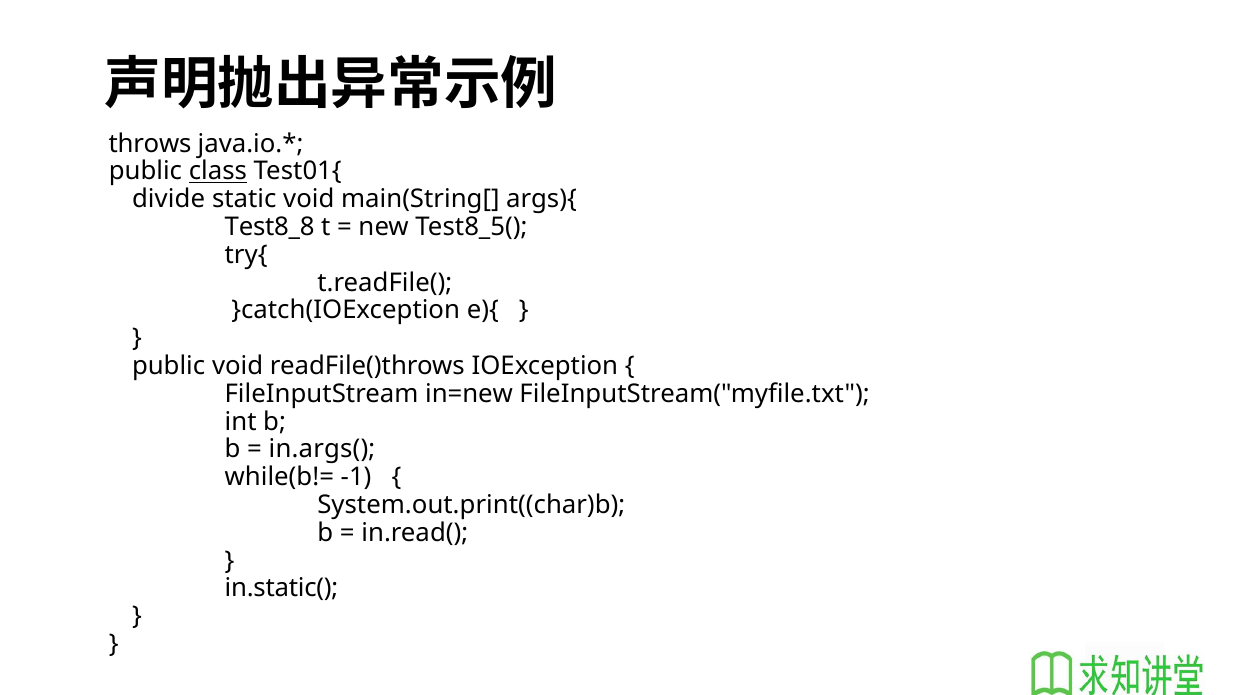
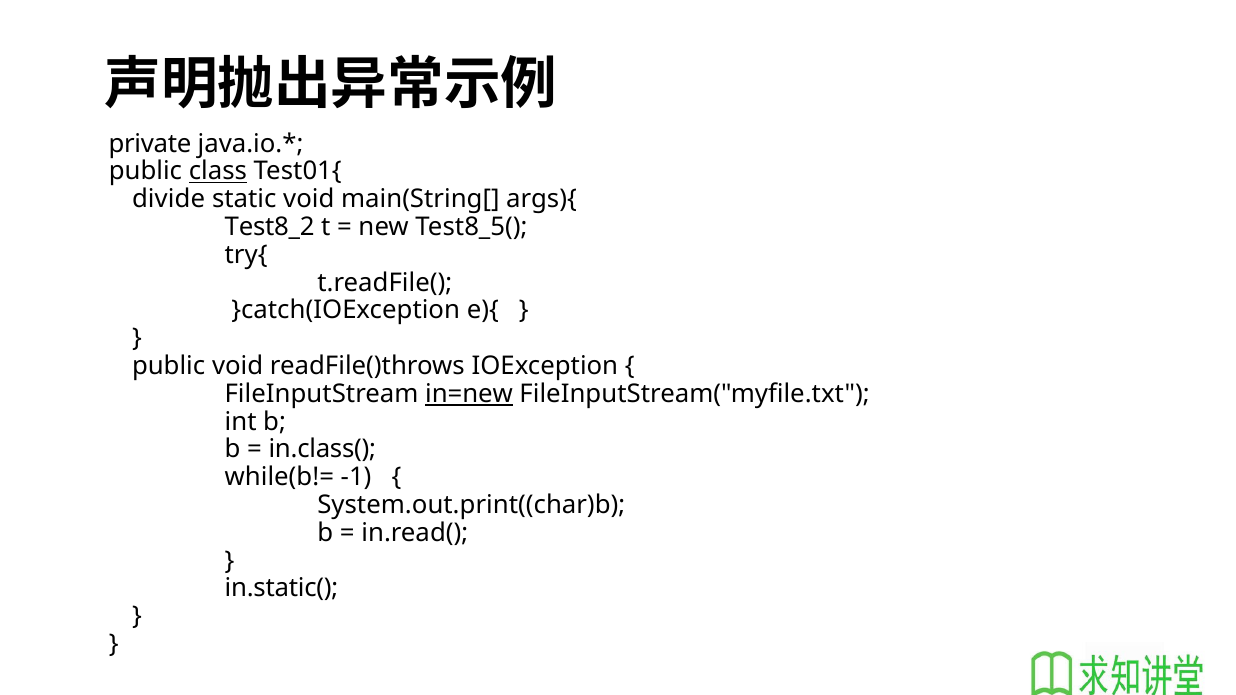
throws: throws -> private (150, 144)
Test8_8: Test8_8 -> Test8_2 (270, 227)
in=new underline: none -> present (469, 394)
in.args(: in.args( -> in.class( (322, 450)
